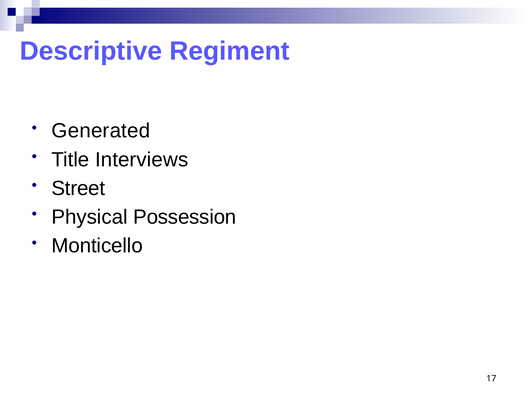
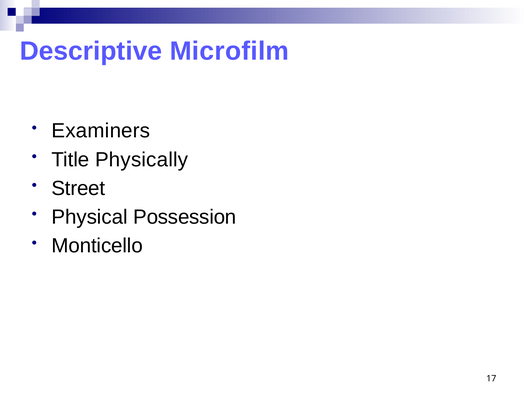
Regiment: Regiment -> Microfilm (229, 51)
Generated: Generated -> Examiners (101, 131)
Interviews: Interviews -> Physically (142, 160)
